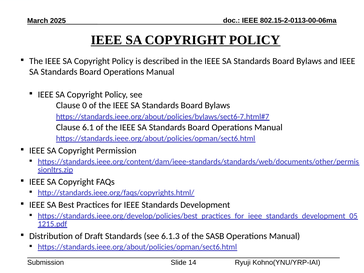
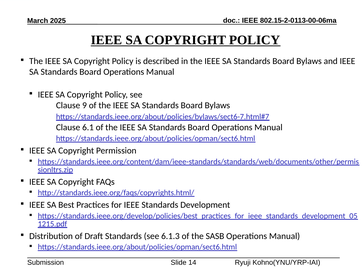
0: 0 -> 9 (85, 105)
